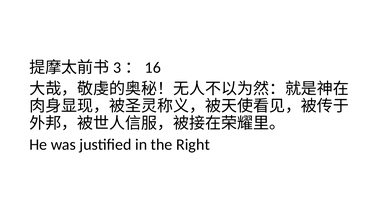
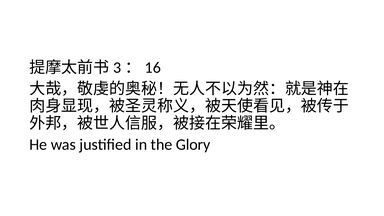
Right: Right -> Glory (193, 145)
